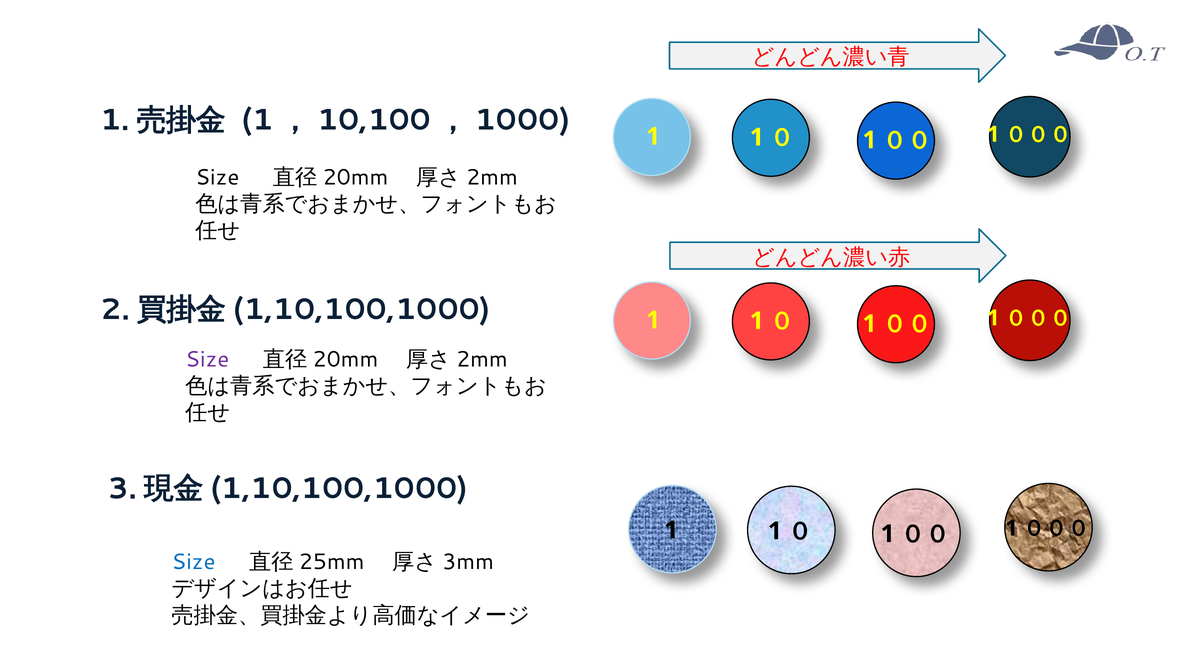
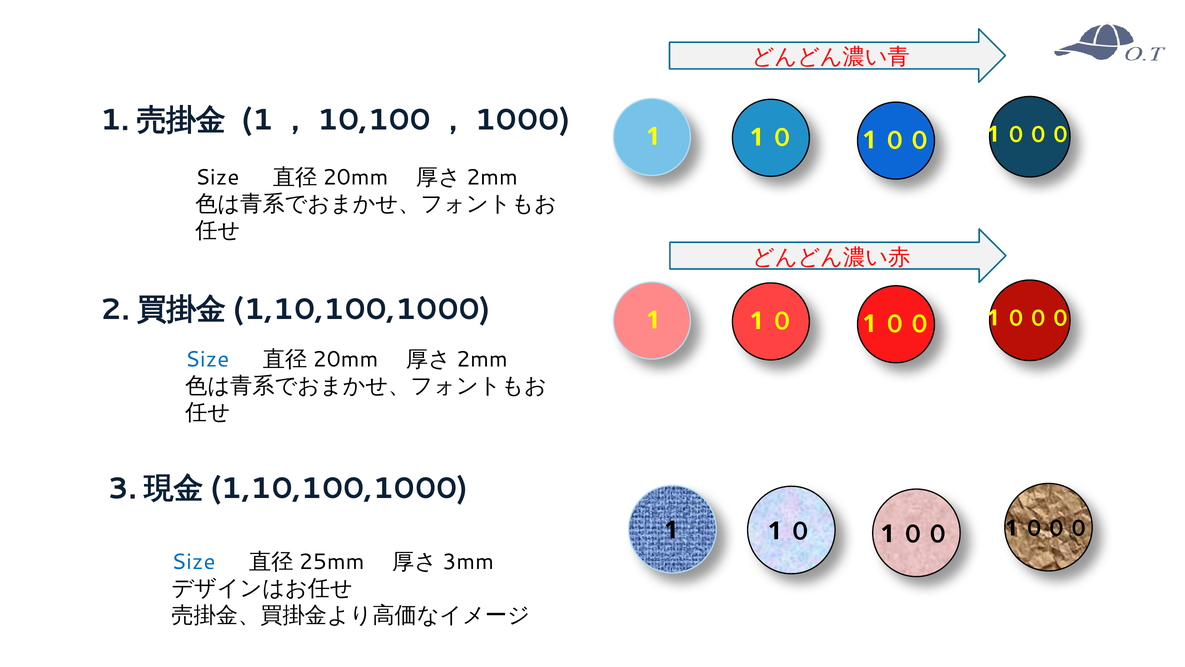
Size colour: purple -> blue (207, 359)
